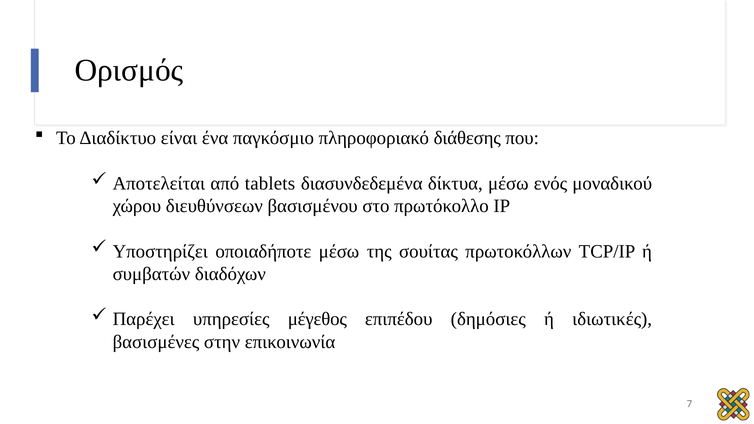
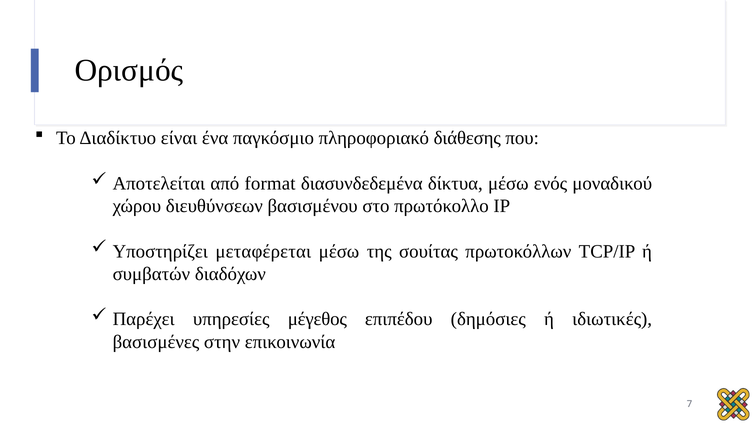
tablets: tablets -> format (270, 184)
οποιαδήποτε: οποιαδήποτε -> μεταφέρεται (263, 251)
